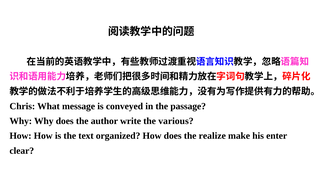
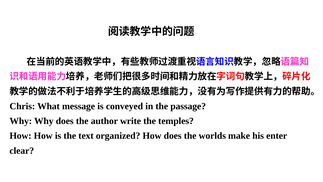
various: various -> temples (176, 121)
realize: realize -> worlds (212, 136)
